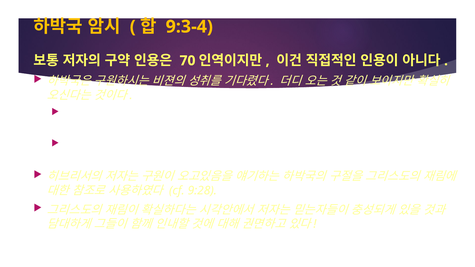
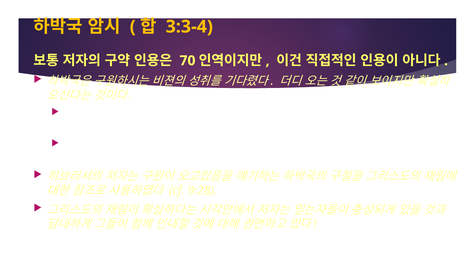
9:3-4: 9:3-4 -> 3:3-4 (189, 27)
